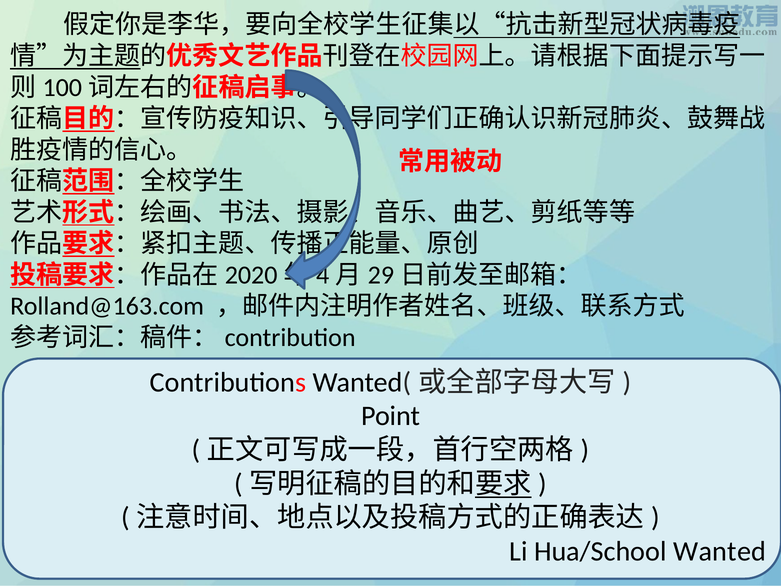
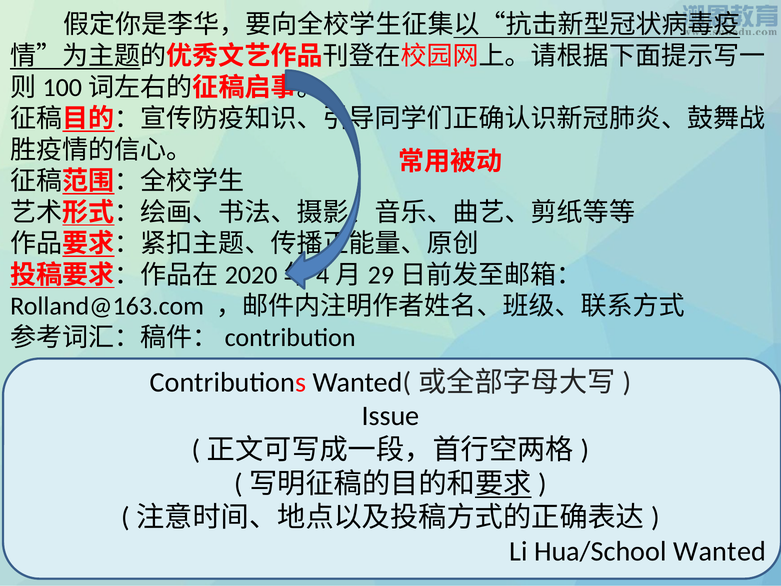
Point: Point -> Issue (390, 416)
